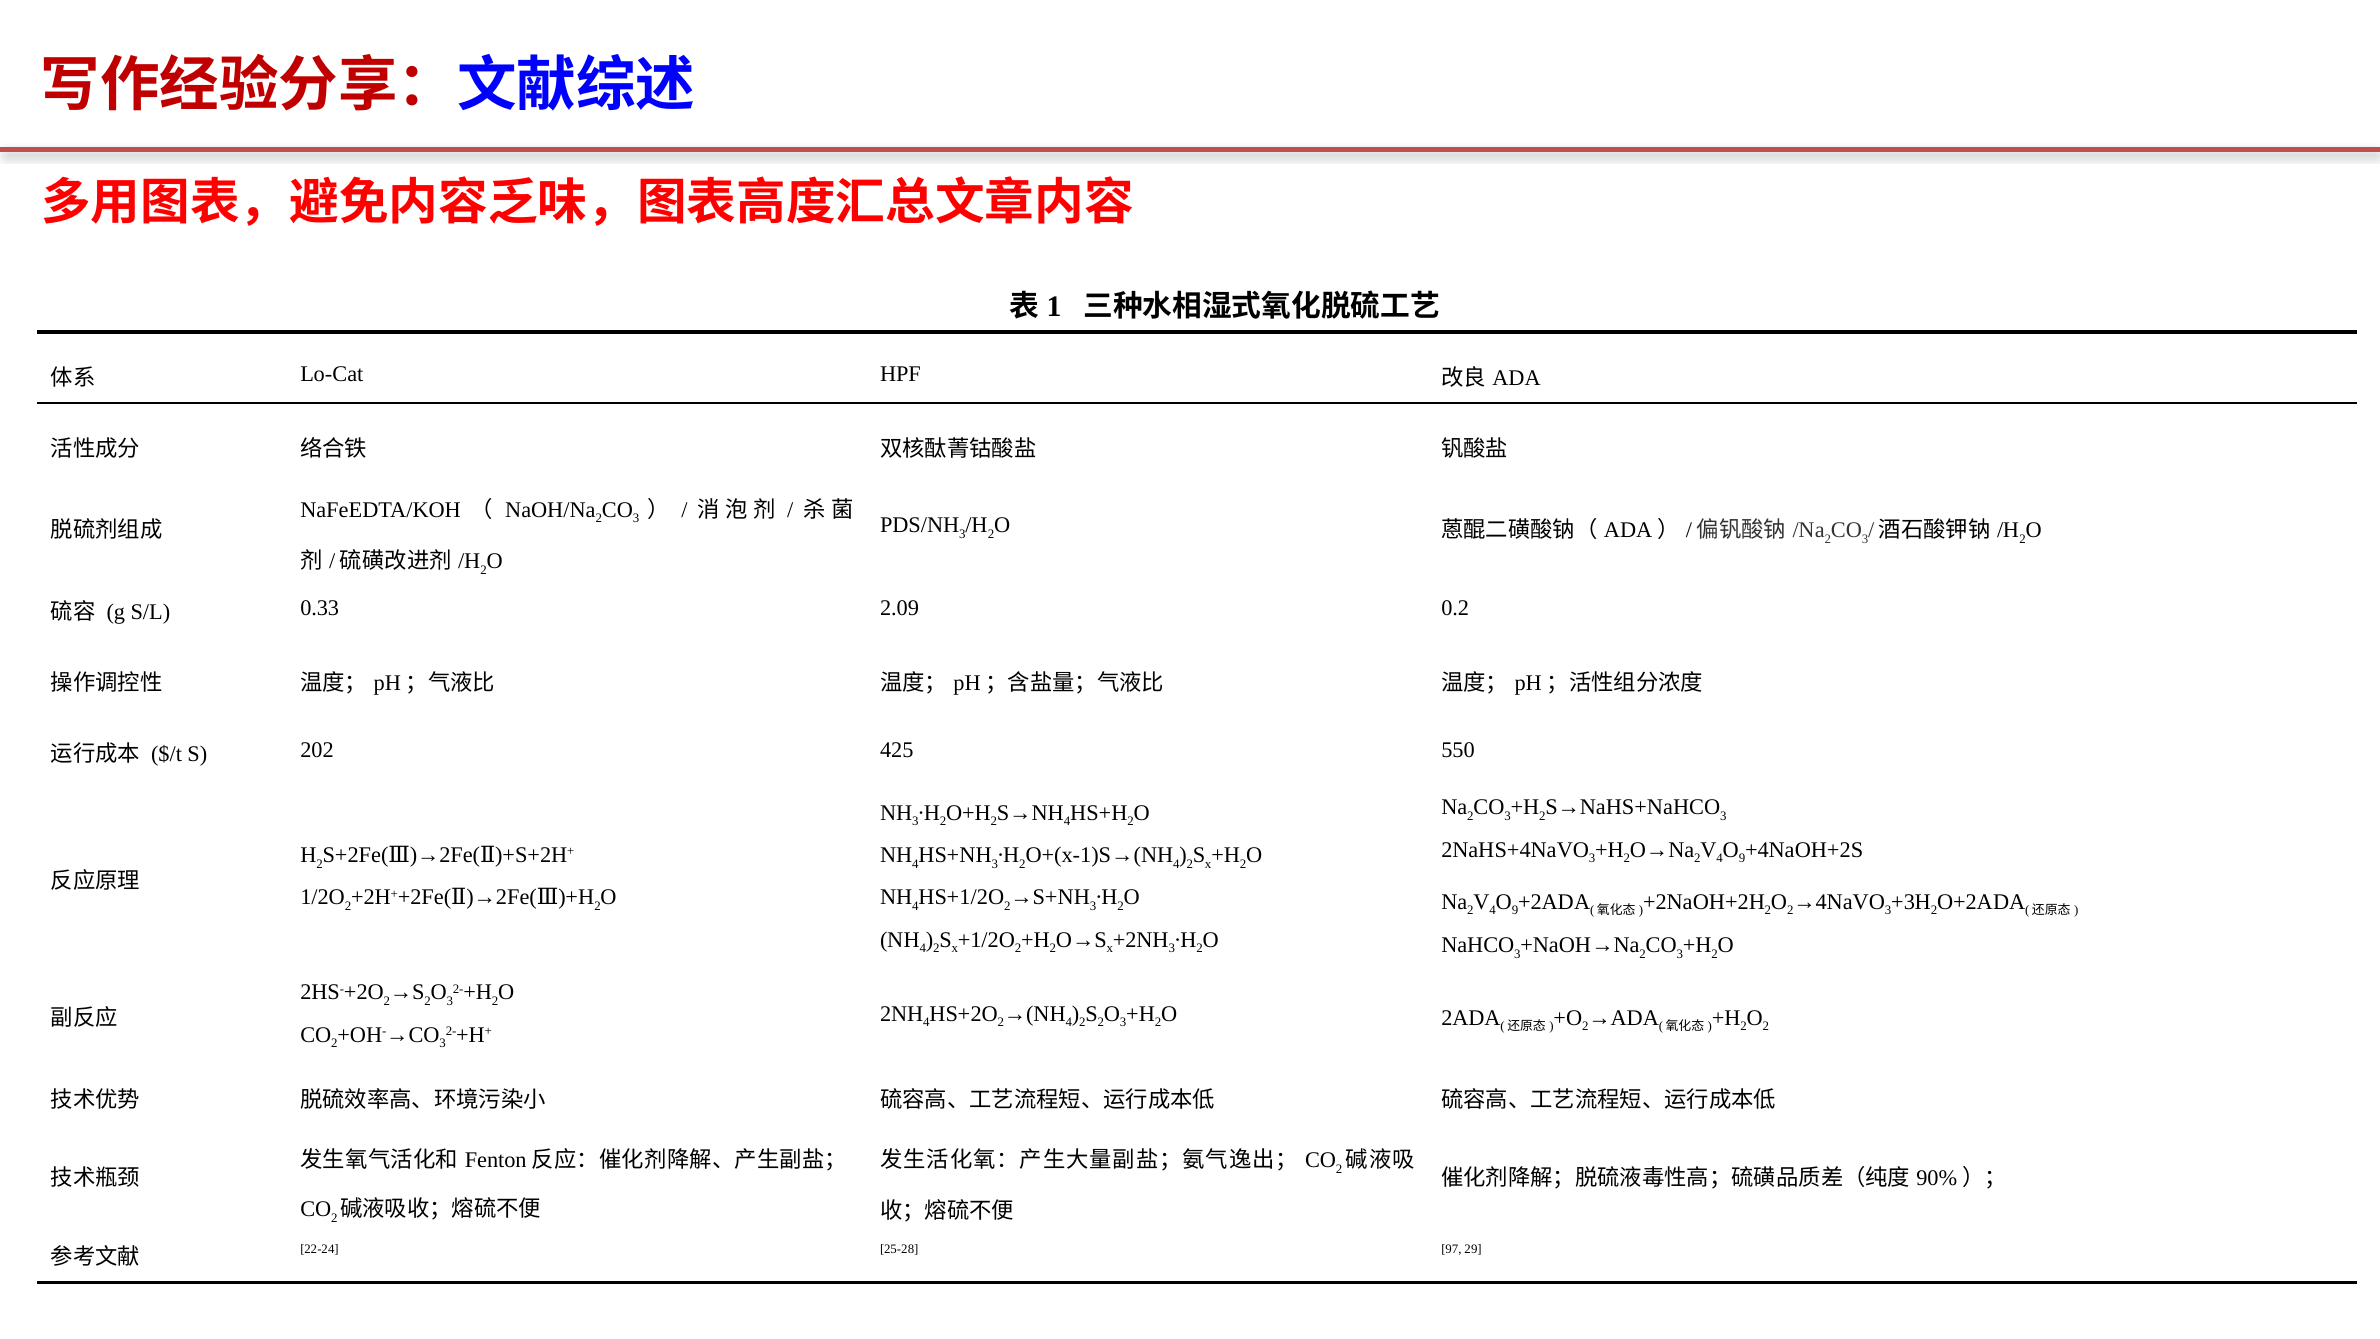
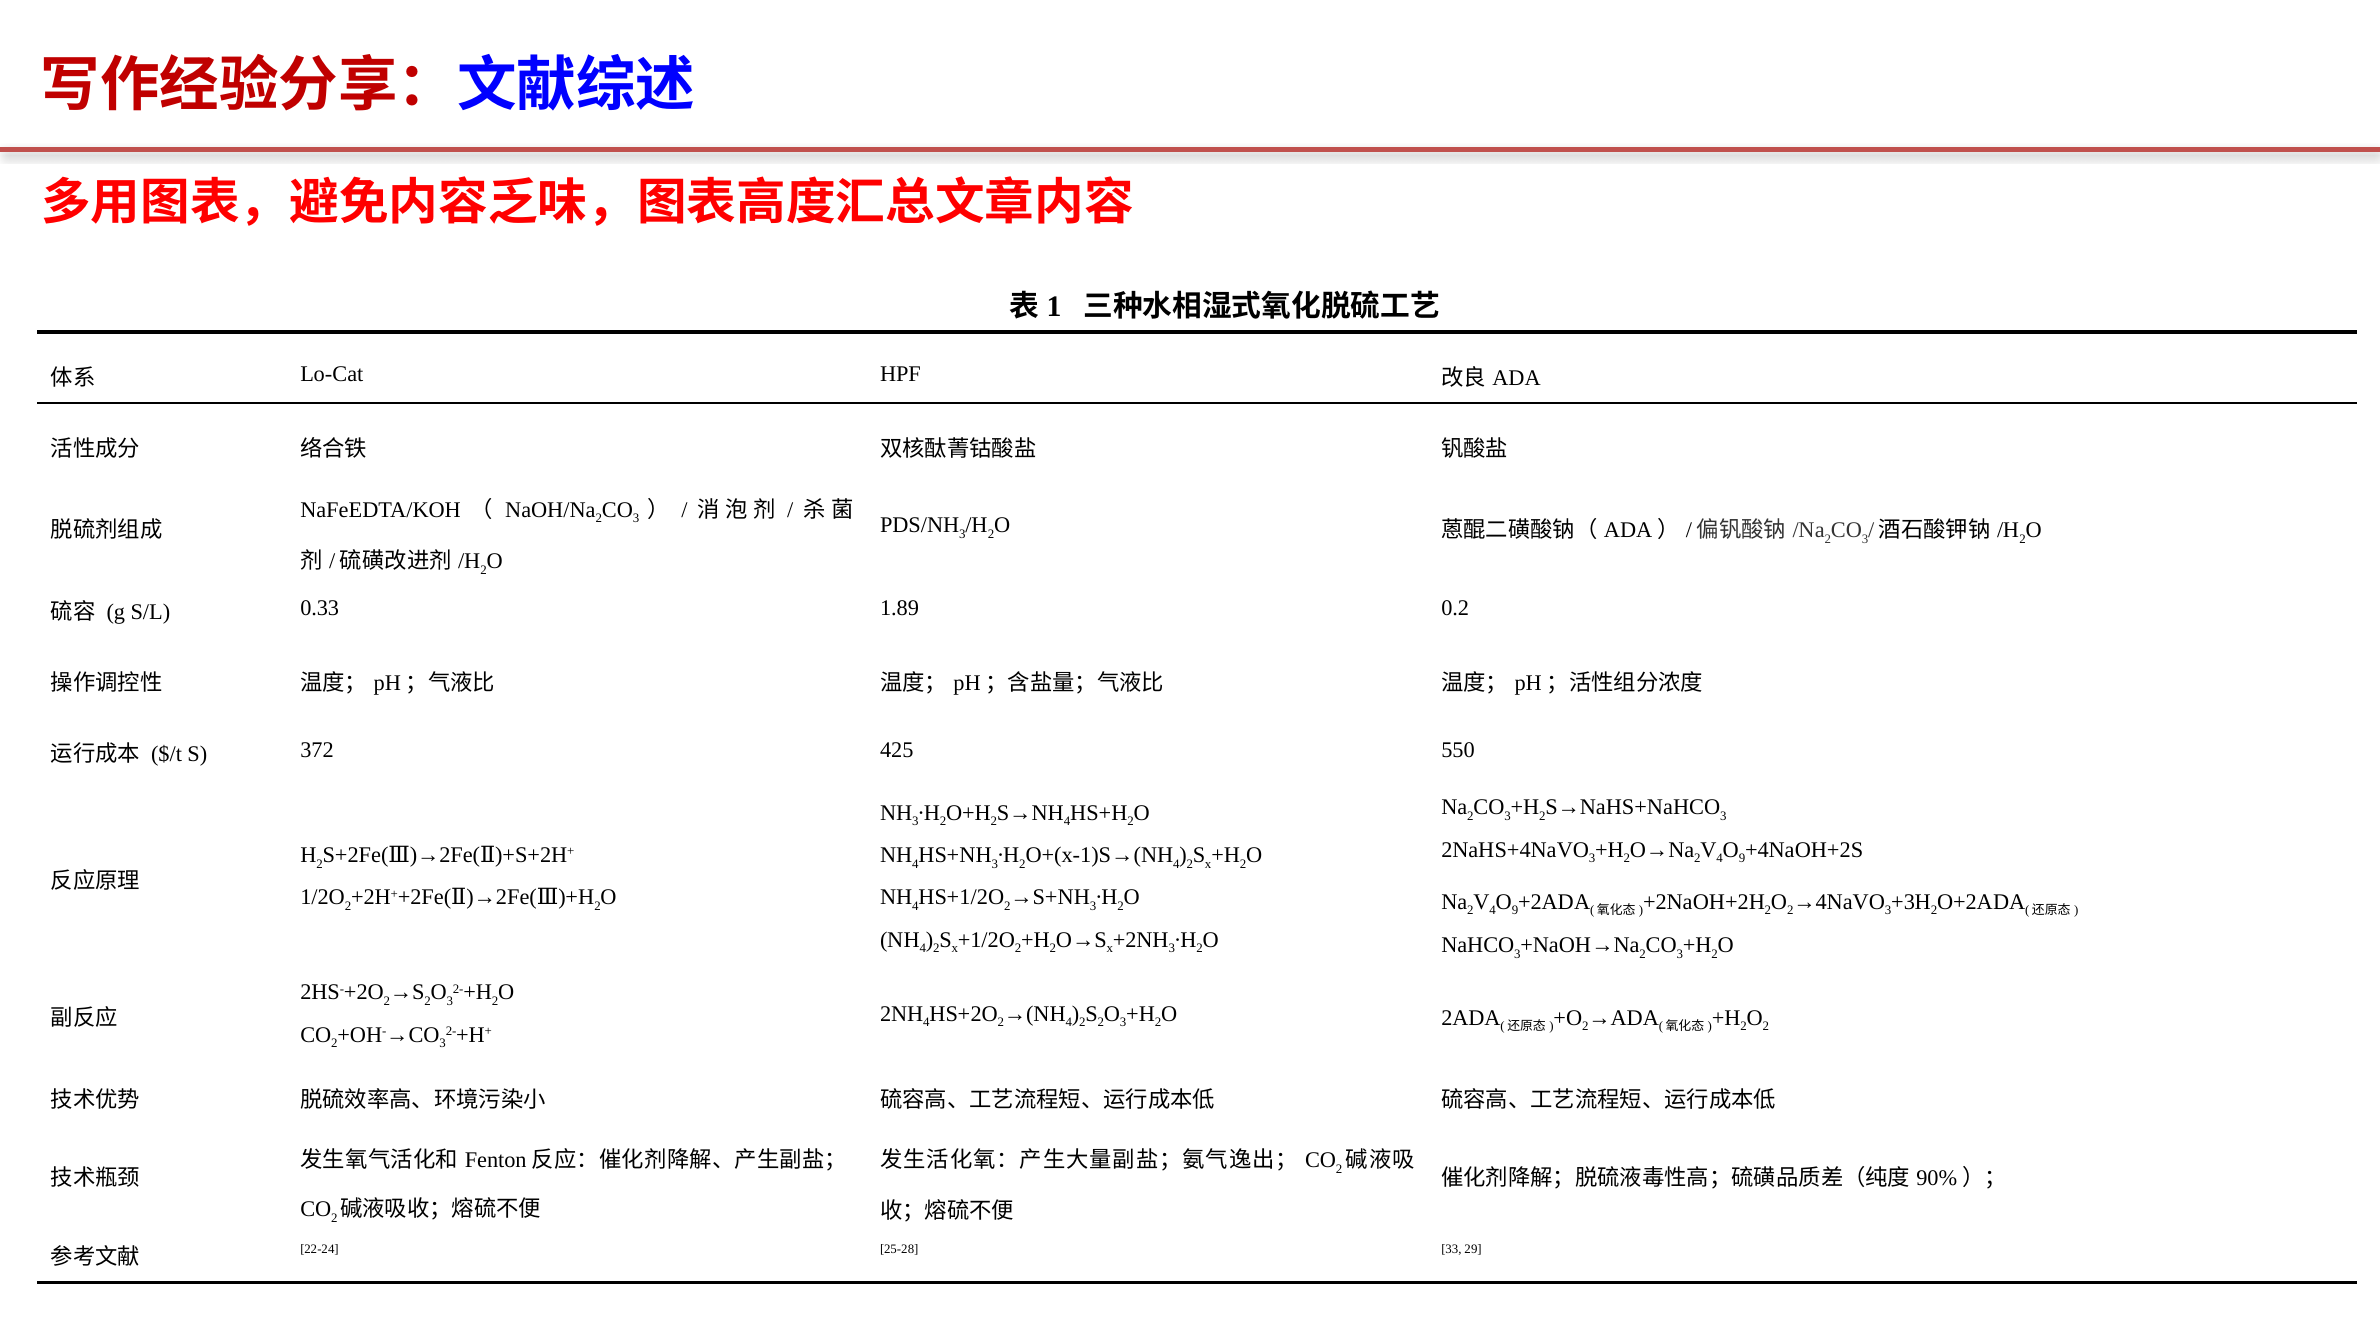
2.09: 2.09 -> 1.89 (900, 608)
202: 202 -> 372 (317, 750)
97: 97 -> 33 (1451, 1249)
